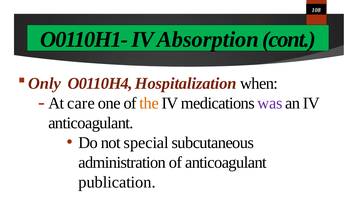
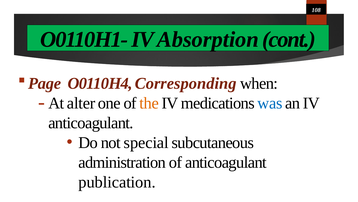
Only: Only -> Page (45, 83)
Hospitalization: Hospitalization -> Corresponding (186, 83)
care: care -> alter (81, 103)
was colour: purple -> blue (270, 103)
